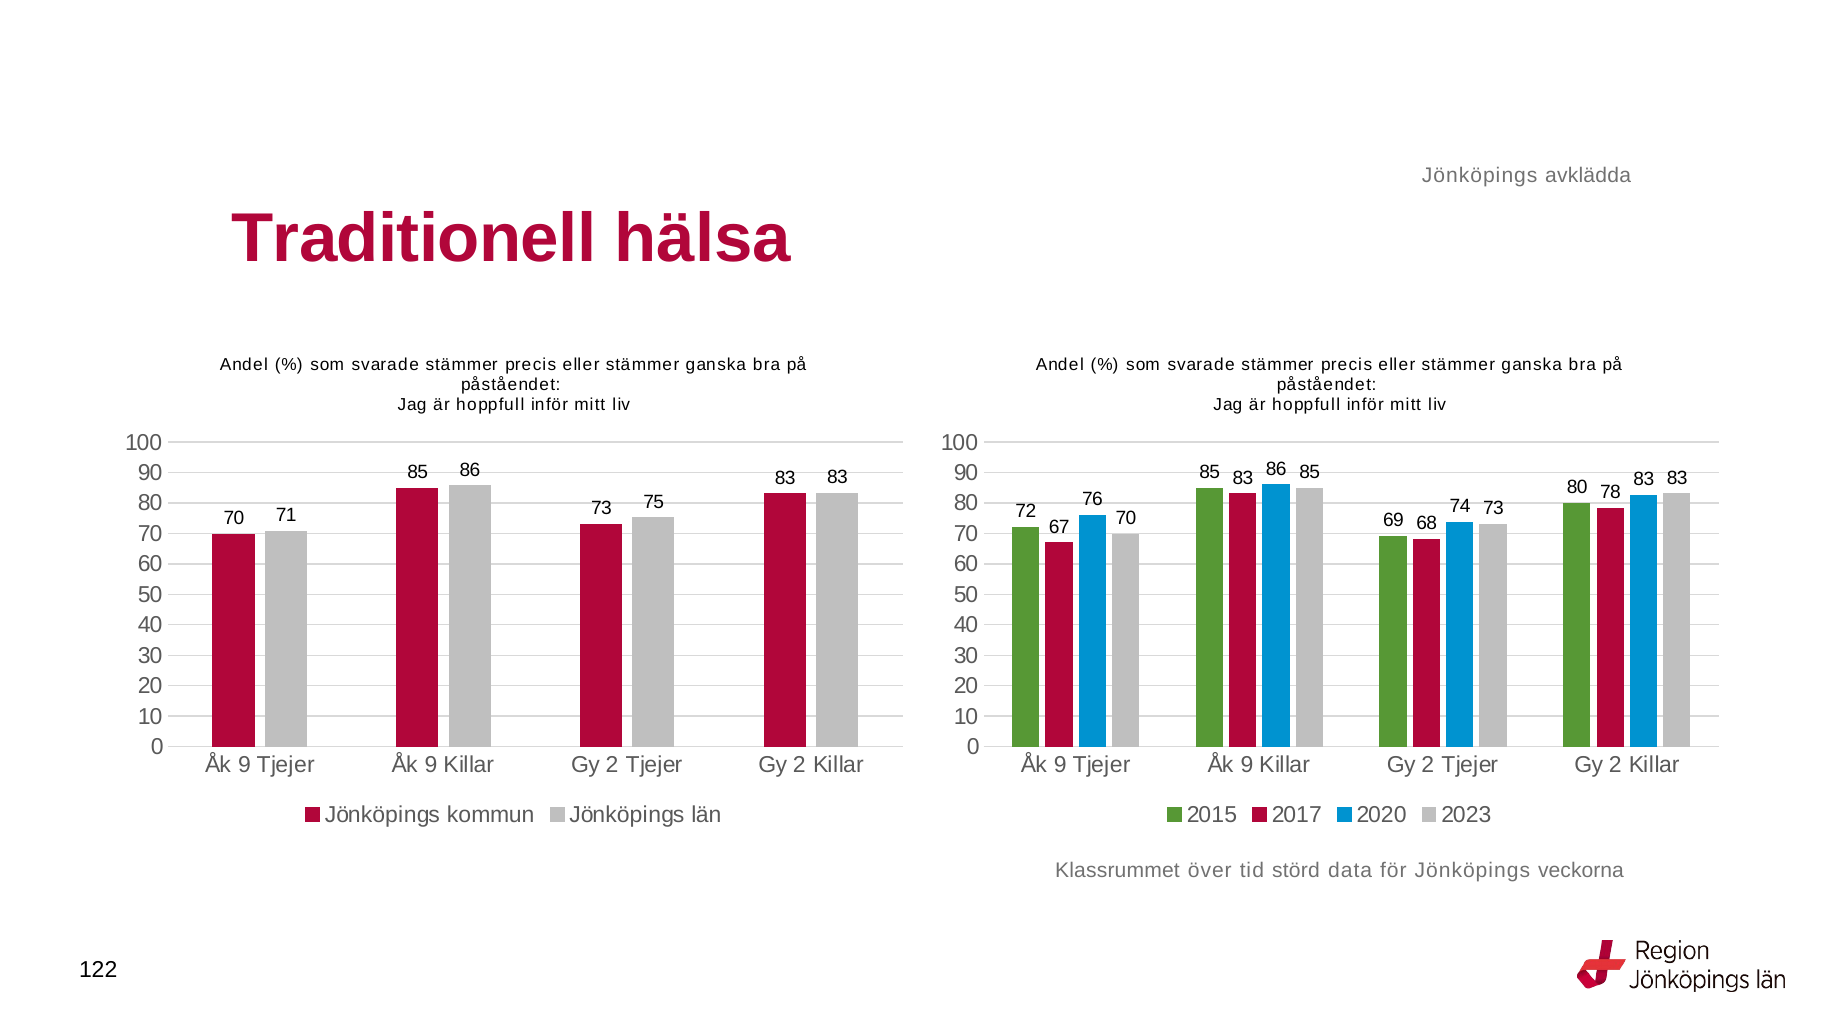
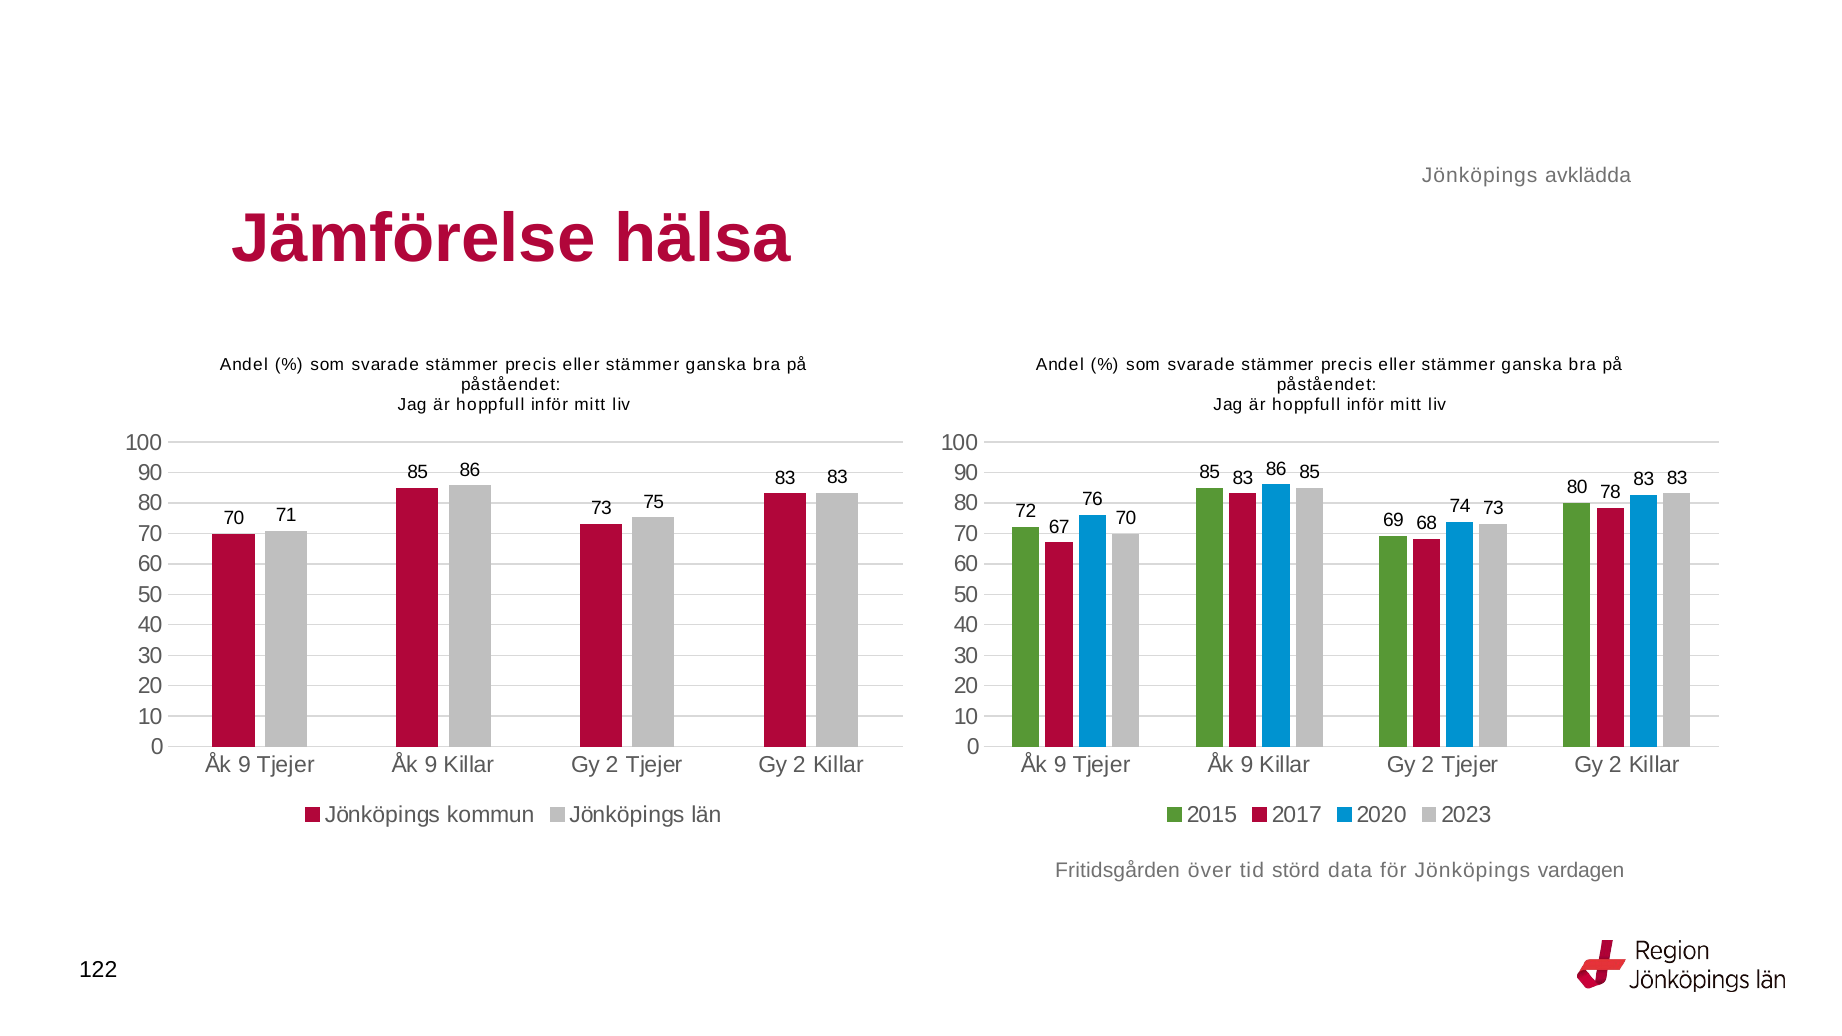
Traditionell: Traditionell -> Jämförelse (413, 239)
Klassrummet: Klassrummet -> Fritidsgården (1117, 871)
veckorna: veckorna -> vardagen (1581, 871)
